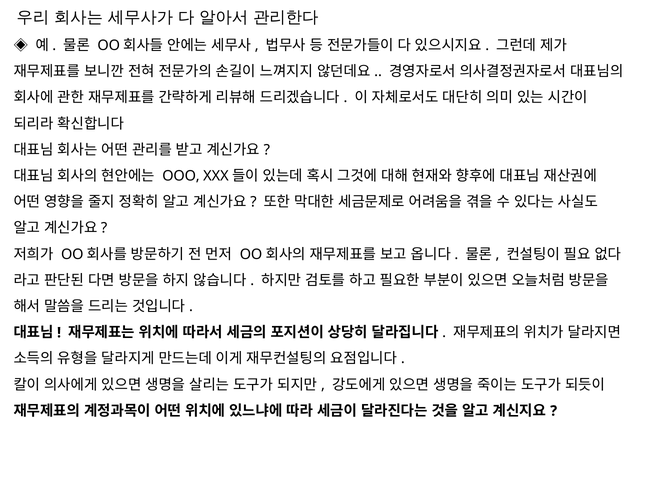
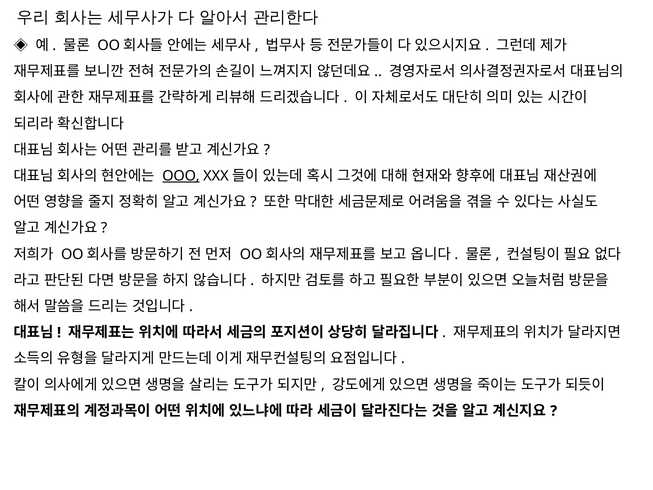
OOO underline: none -> present (181, 176)
